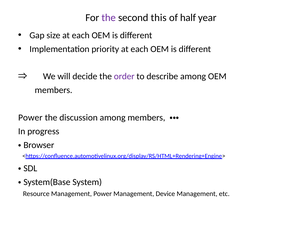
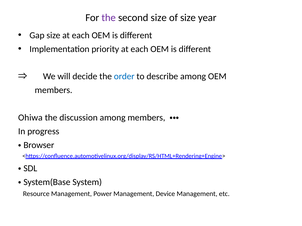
second this: this -> size (159, 18)
of half: half -> size (188, 18)
order colour: purple -> blue (124, 77)
Power: Power -> Ohiwa (30, 118)
